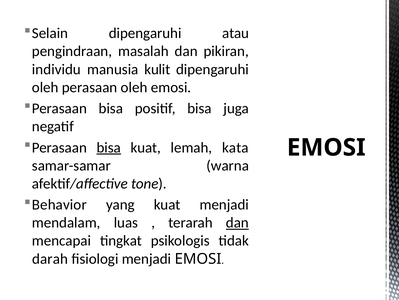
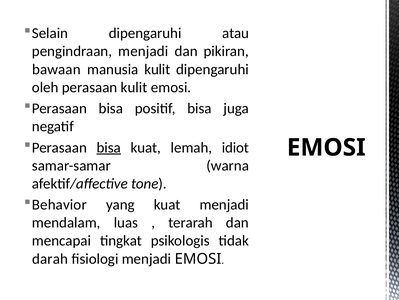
pengindraan masalah: masalah -> menjadi (143, 51)
individu: individu -> bawaan (56, 69)
perasaan oleh: oleh -> kulit (134, 87)
kata: kata -> idiot (235, 147)
dan underline: present -> none (237, 222)
